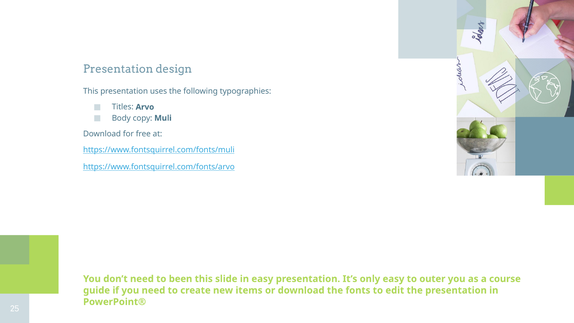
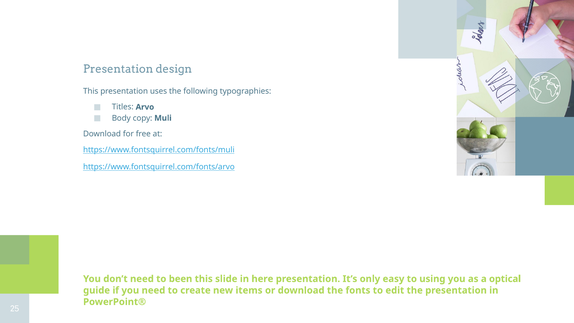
in easy: easy -> here (262, 279)
outer: outer -> using (432, 279)
course: course -> optical (505, 279)
